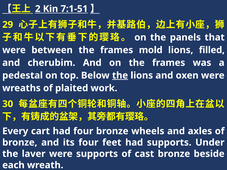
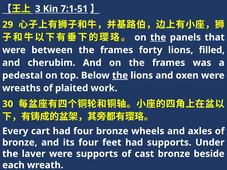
2: 2 -> 3 (38, 9)
the underline: none -> present (158, 37)
mold: mold -> forty (151, 50)
